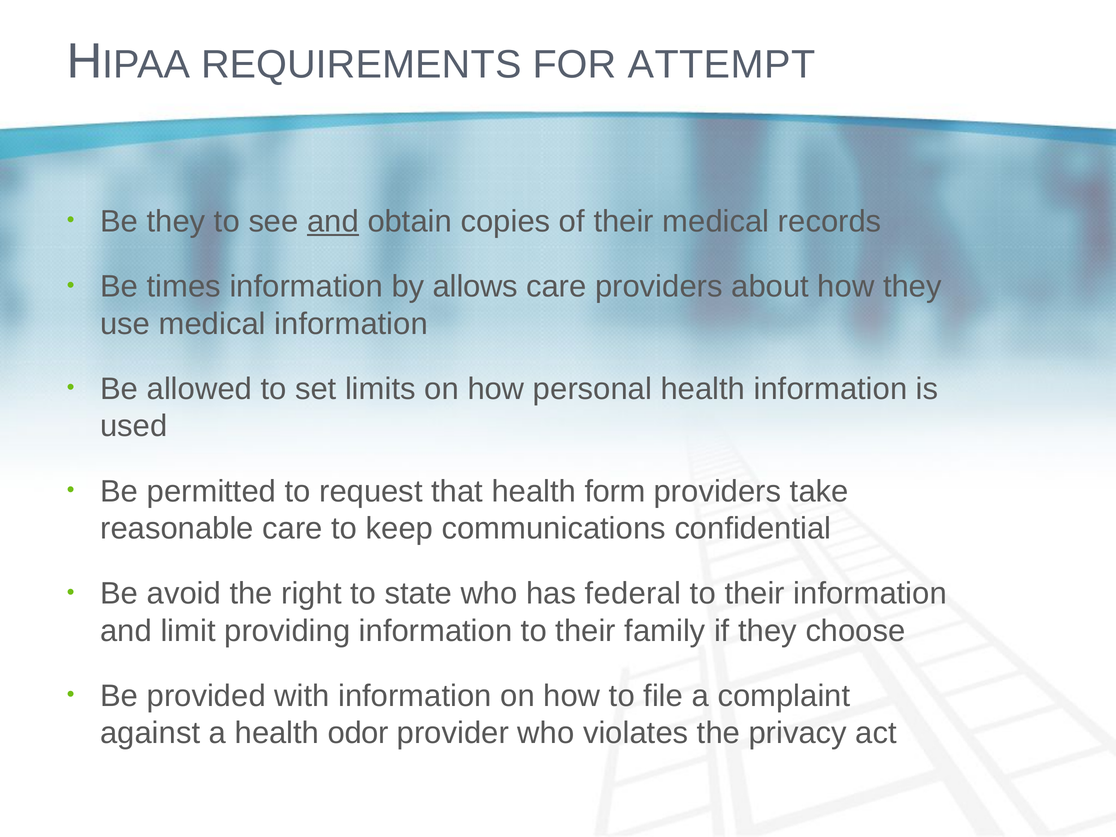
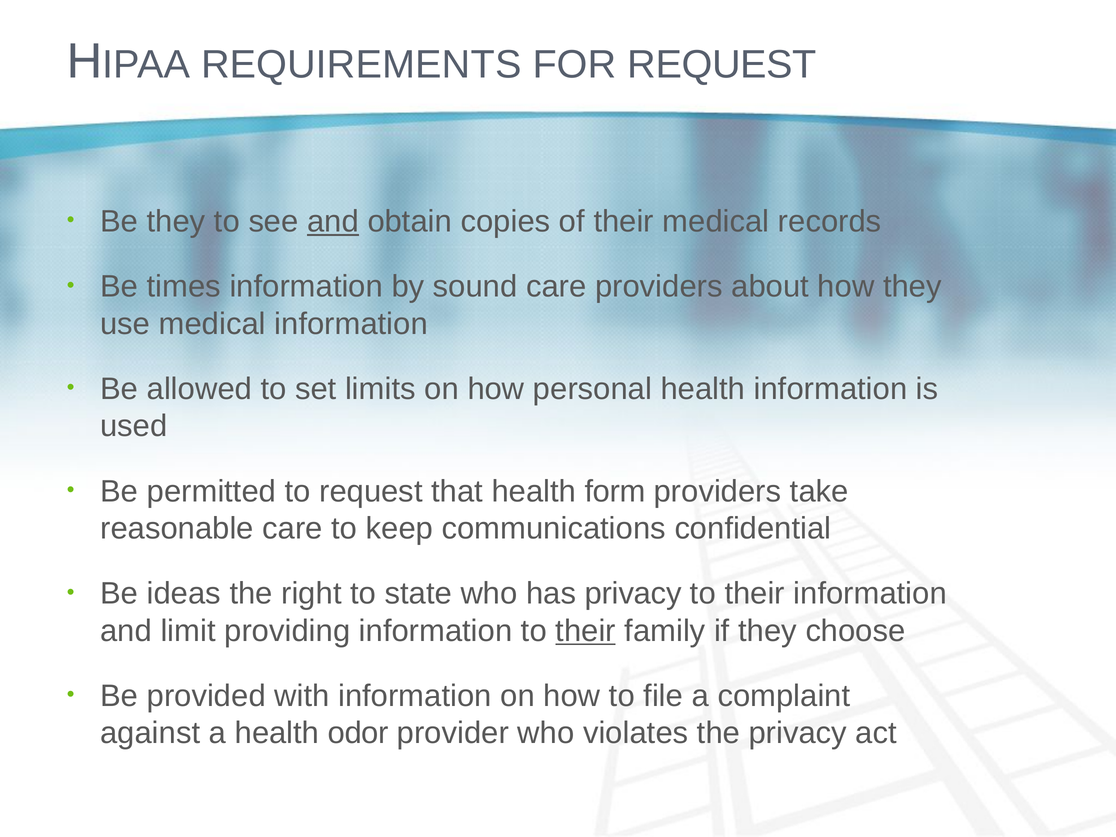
FOR ATTEMPT: ATTEMPT -> REQUEST (722, 64)
allows: allows -> sound (475, 287)
avoid: avoid -> ideas (184, 594)
has federal: federal -> privacy (633, 594)
their underline: none -> present (586, 631)
